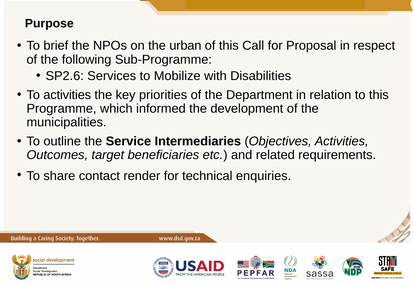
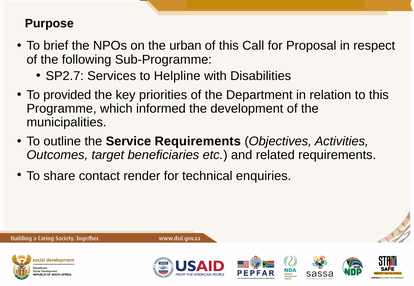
SP2.6: SP2.6 -> SP2.7 (65, 76)
Mobilize: Mobilize -> Helpline (177, 76)
To activities: activities -> provided (67, 95)
Service Intermediaries: Intermediaries -> Requirements (198, 142)
